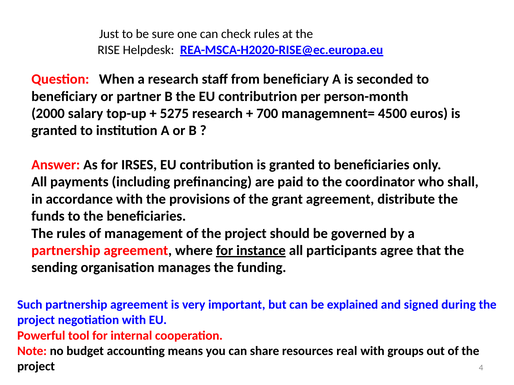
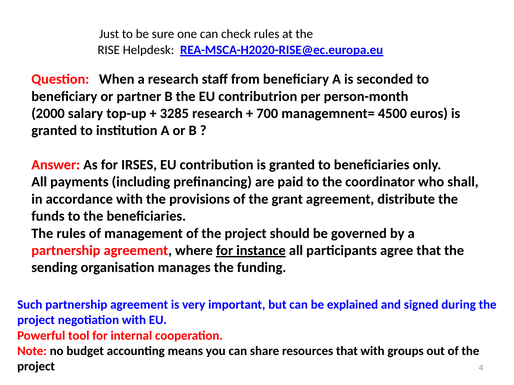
5275: 5275 -> 3285 (174, 114)
resources real: real -> that (347, 351)
